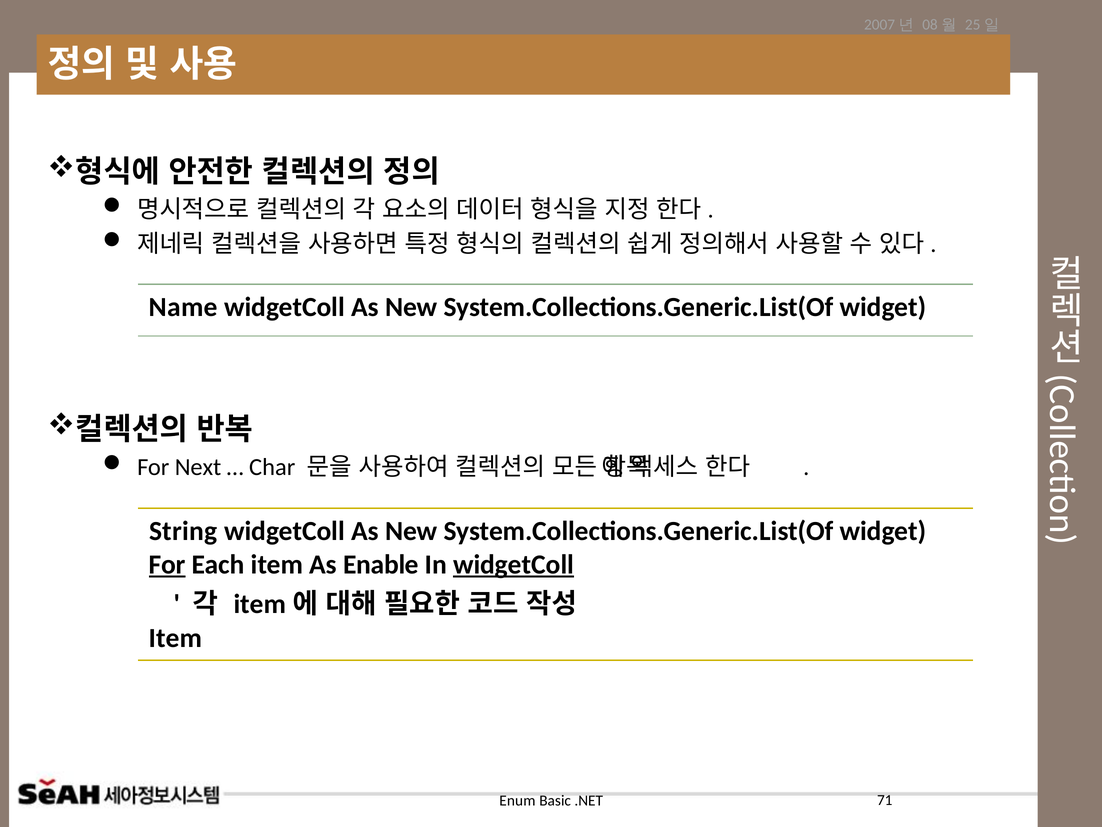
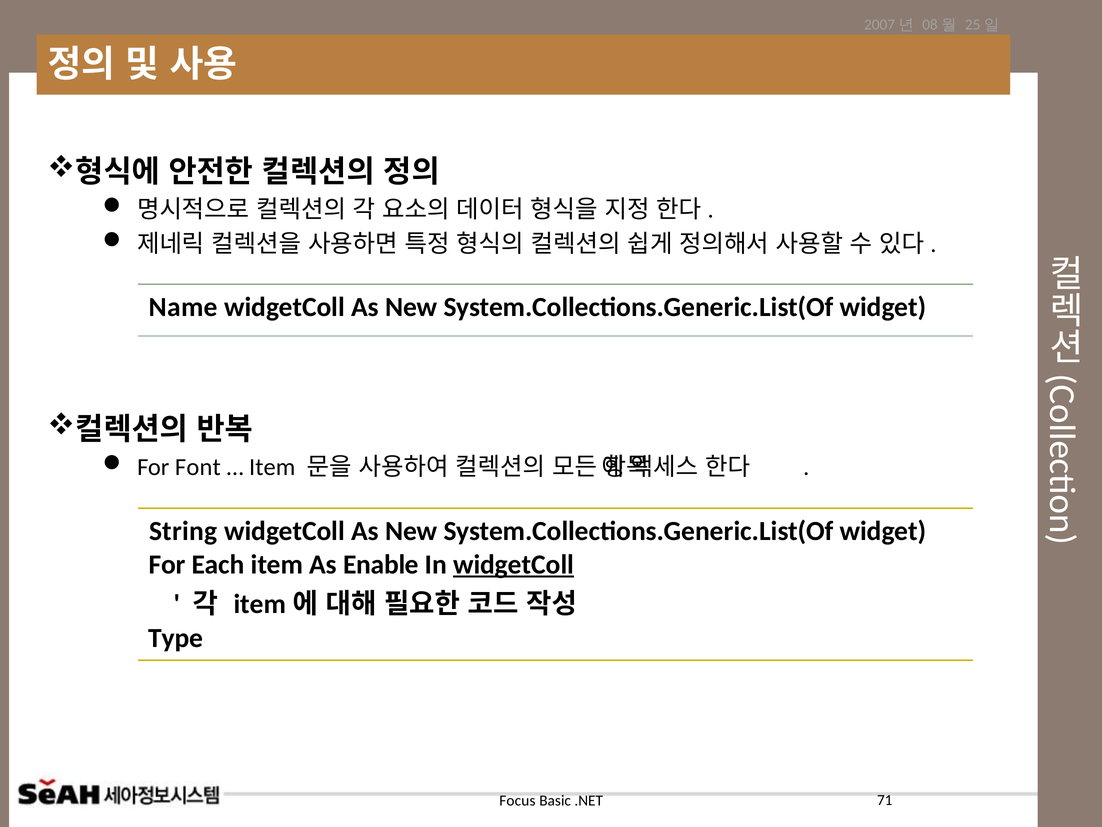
Next: Next -> Font (198, 467)
Char: Char -> Item (272, 467)
For underline: present -> none (167, 564)
Item: Item -> Type (176, 638)
Enum: Enum -> Focus (517, 800)
